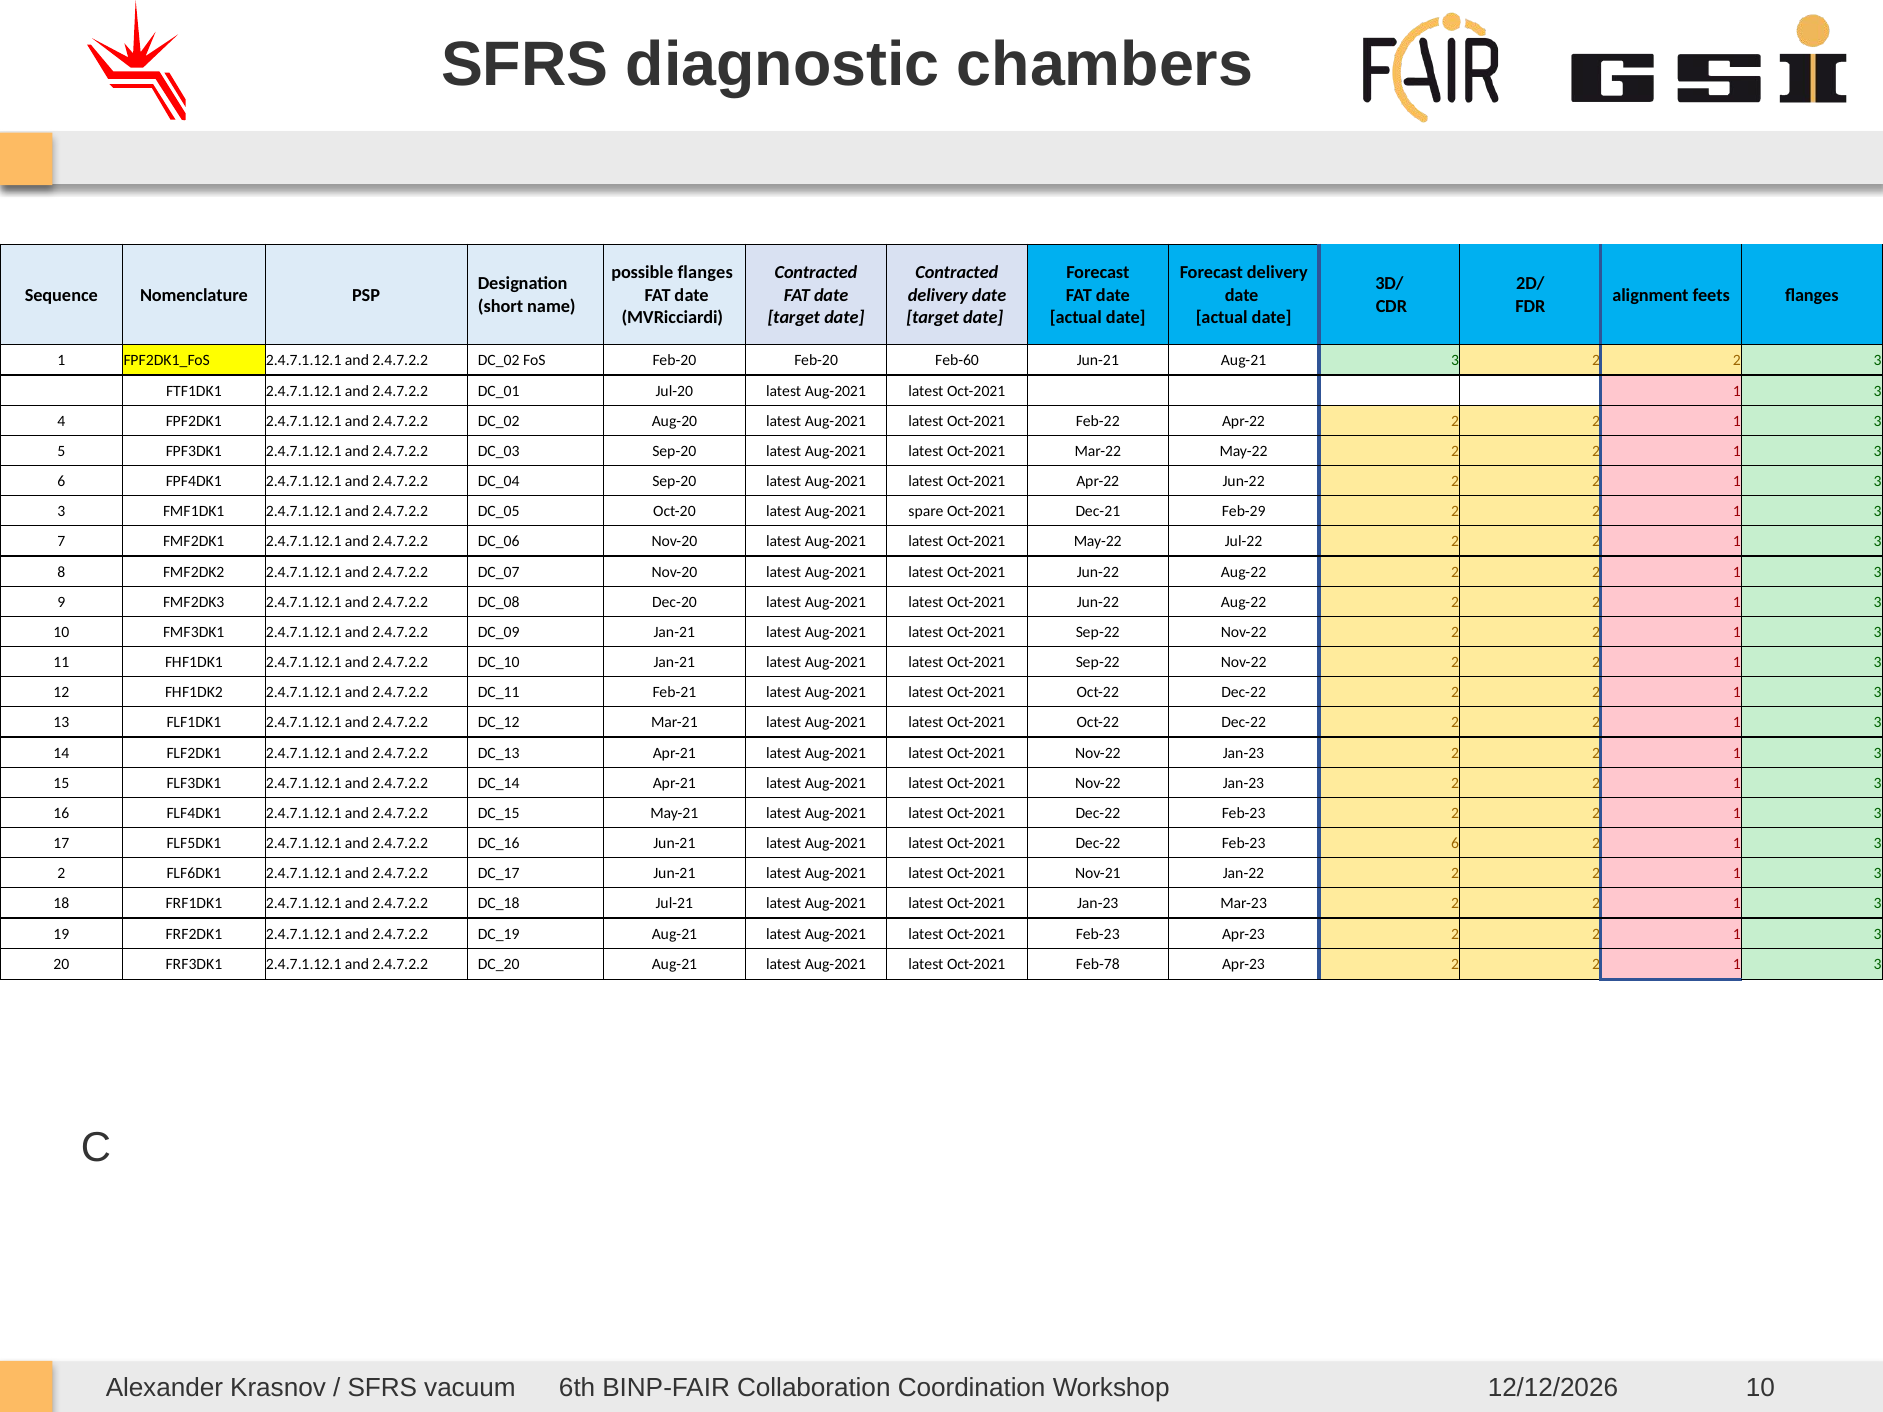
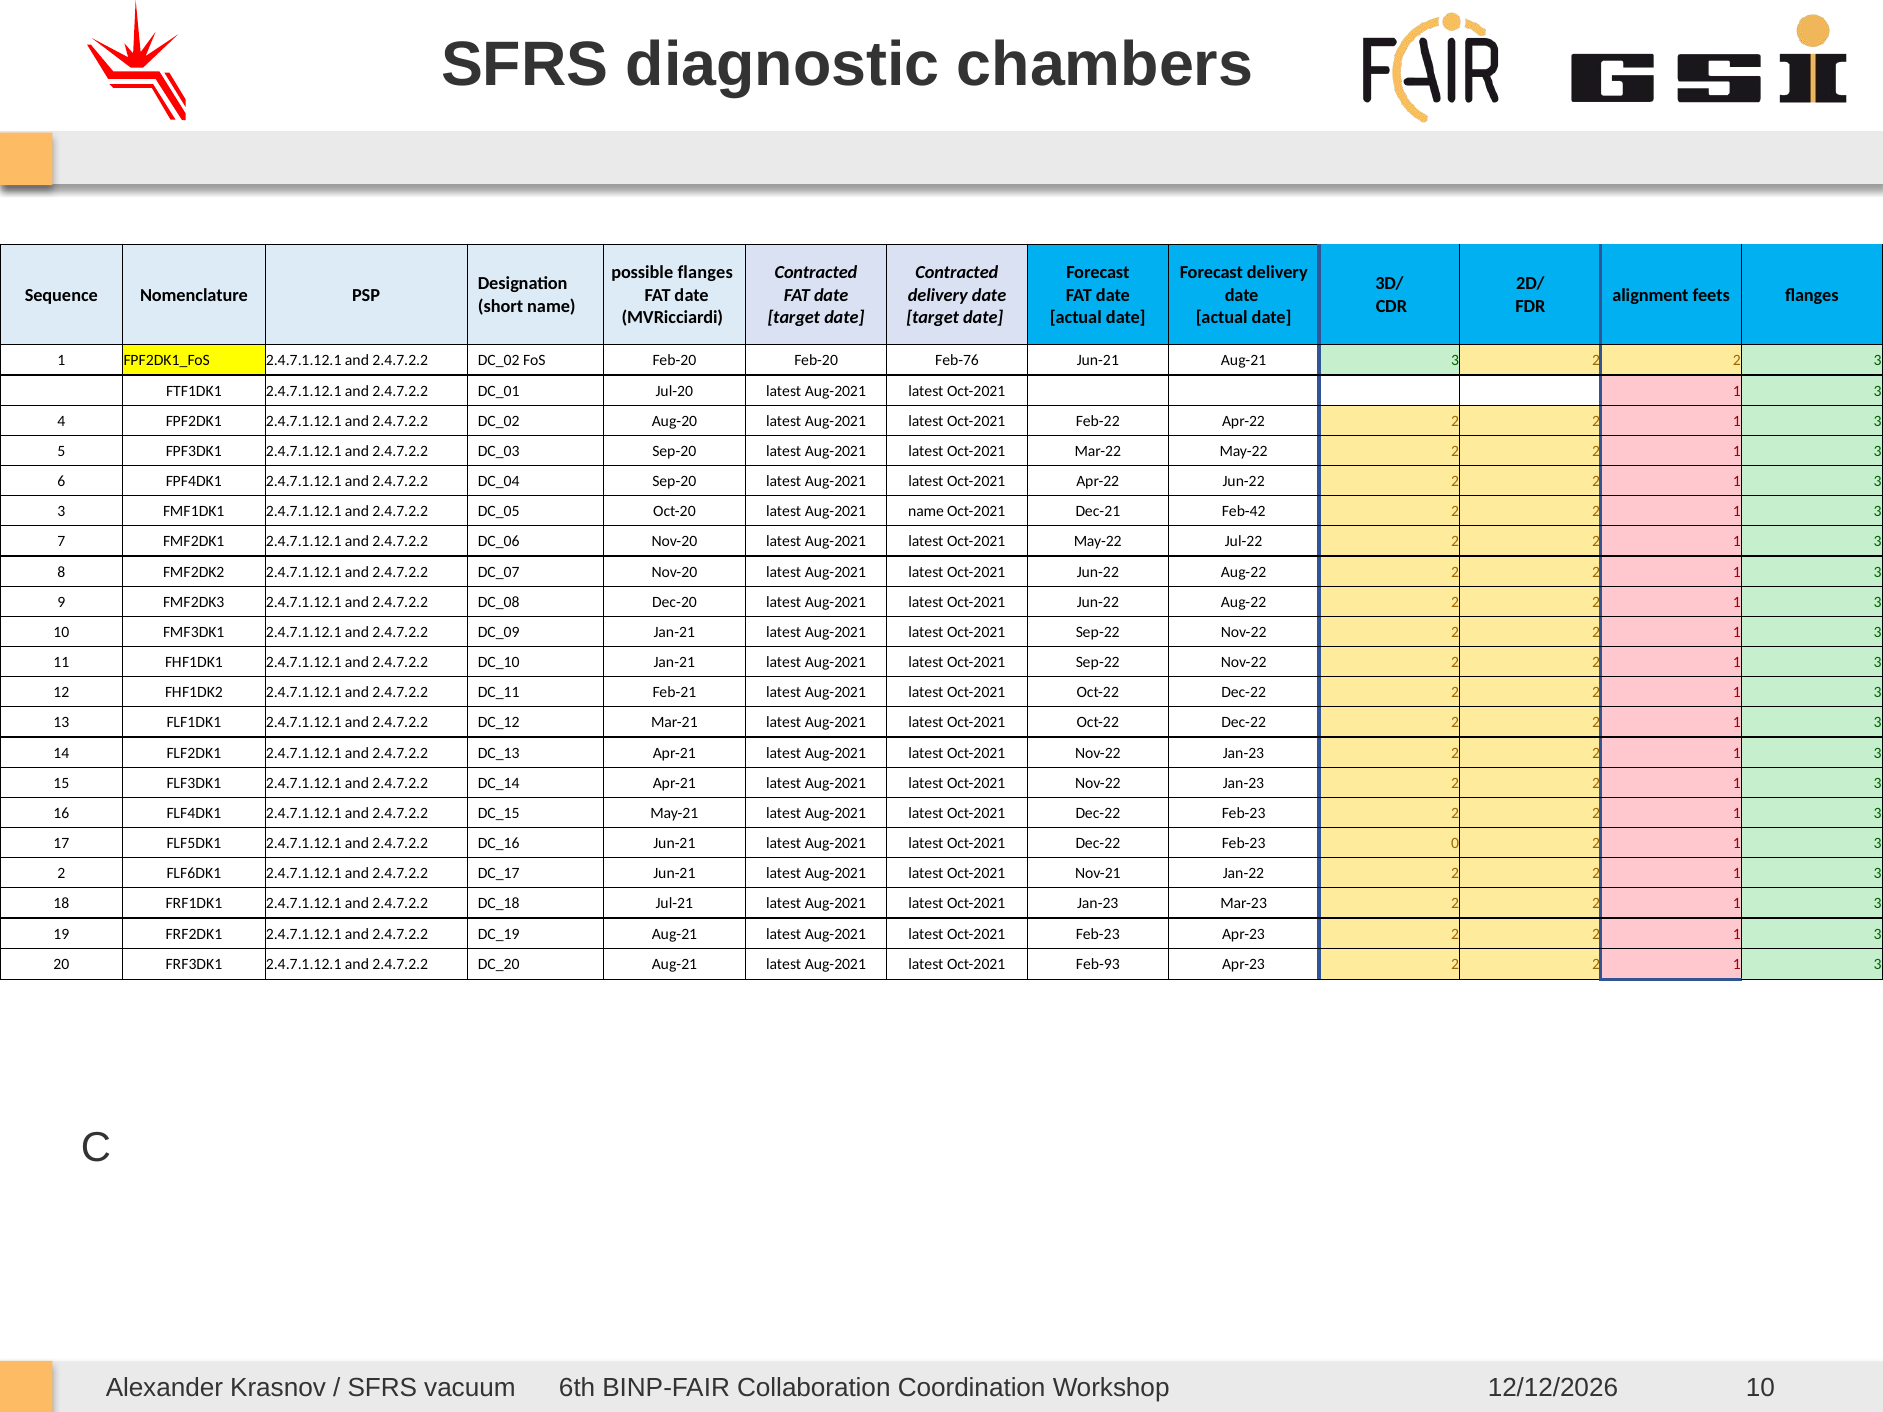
Feb-60: Feb-60 -> Feb-76 (957, 361)
Aug-2021 spare: spare -> name (926, 512)
Feb-29: Feb-29 -> Feb-42 (1244, 512)
Feb-23 6: 6 -> 0 (1455, 843)
Feb-78: Feb-78 -> Feb-93 (1098, 965)
